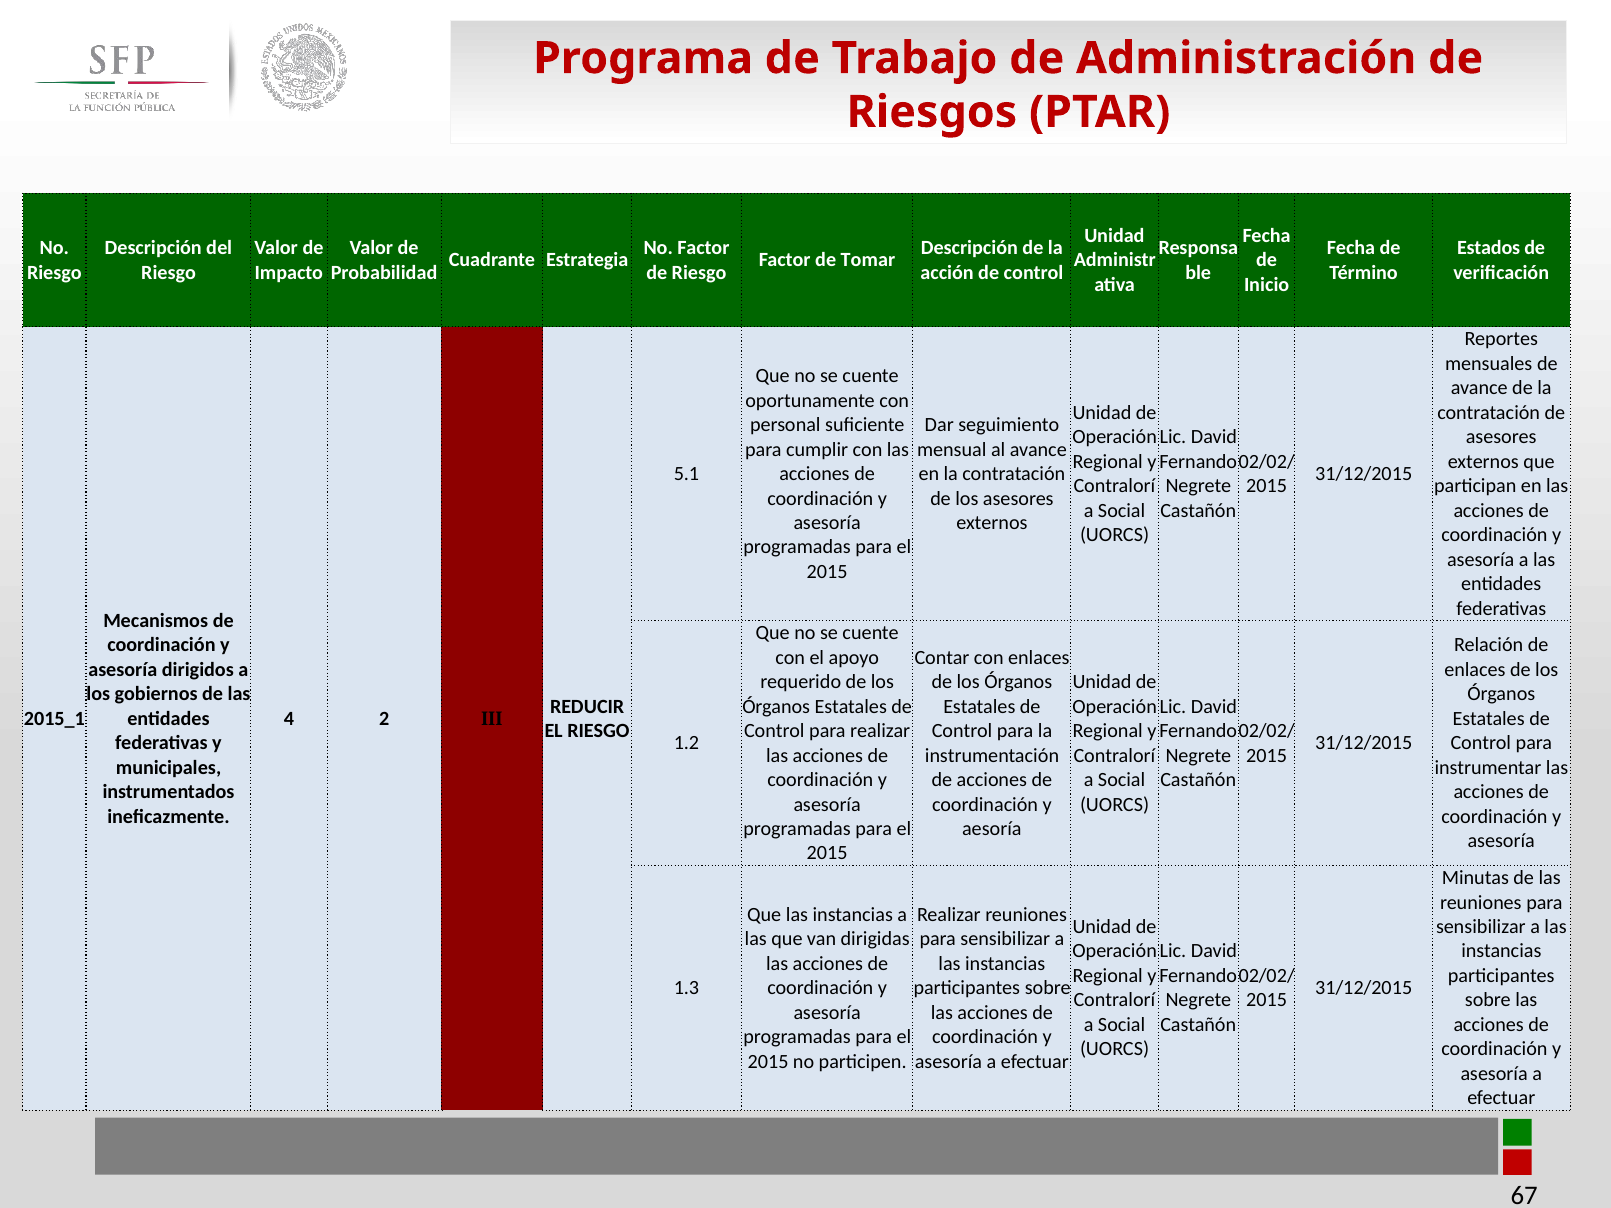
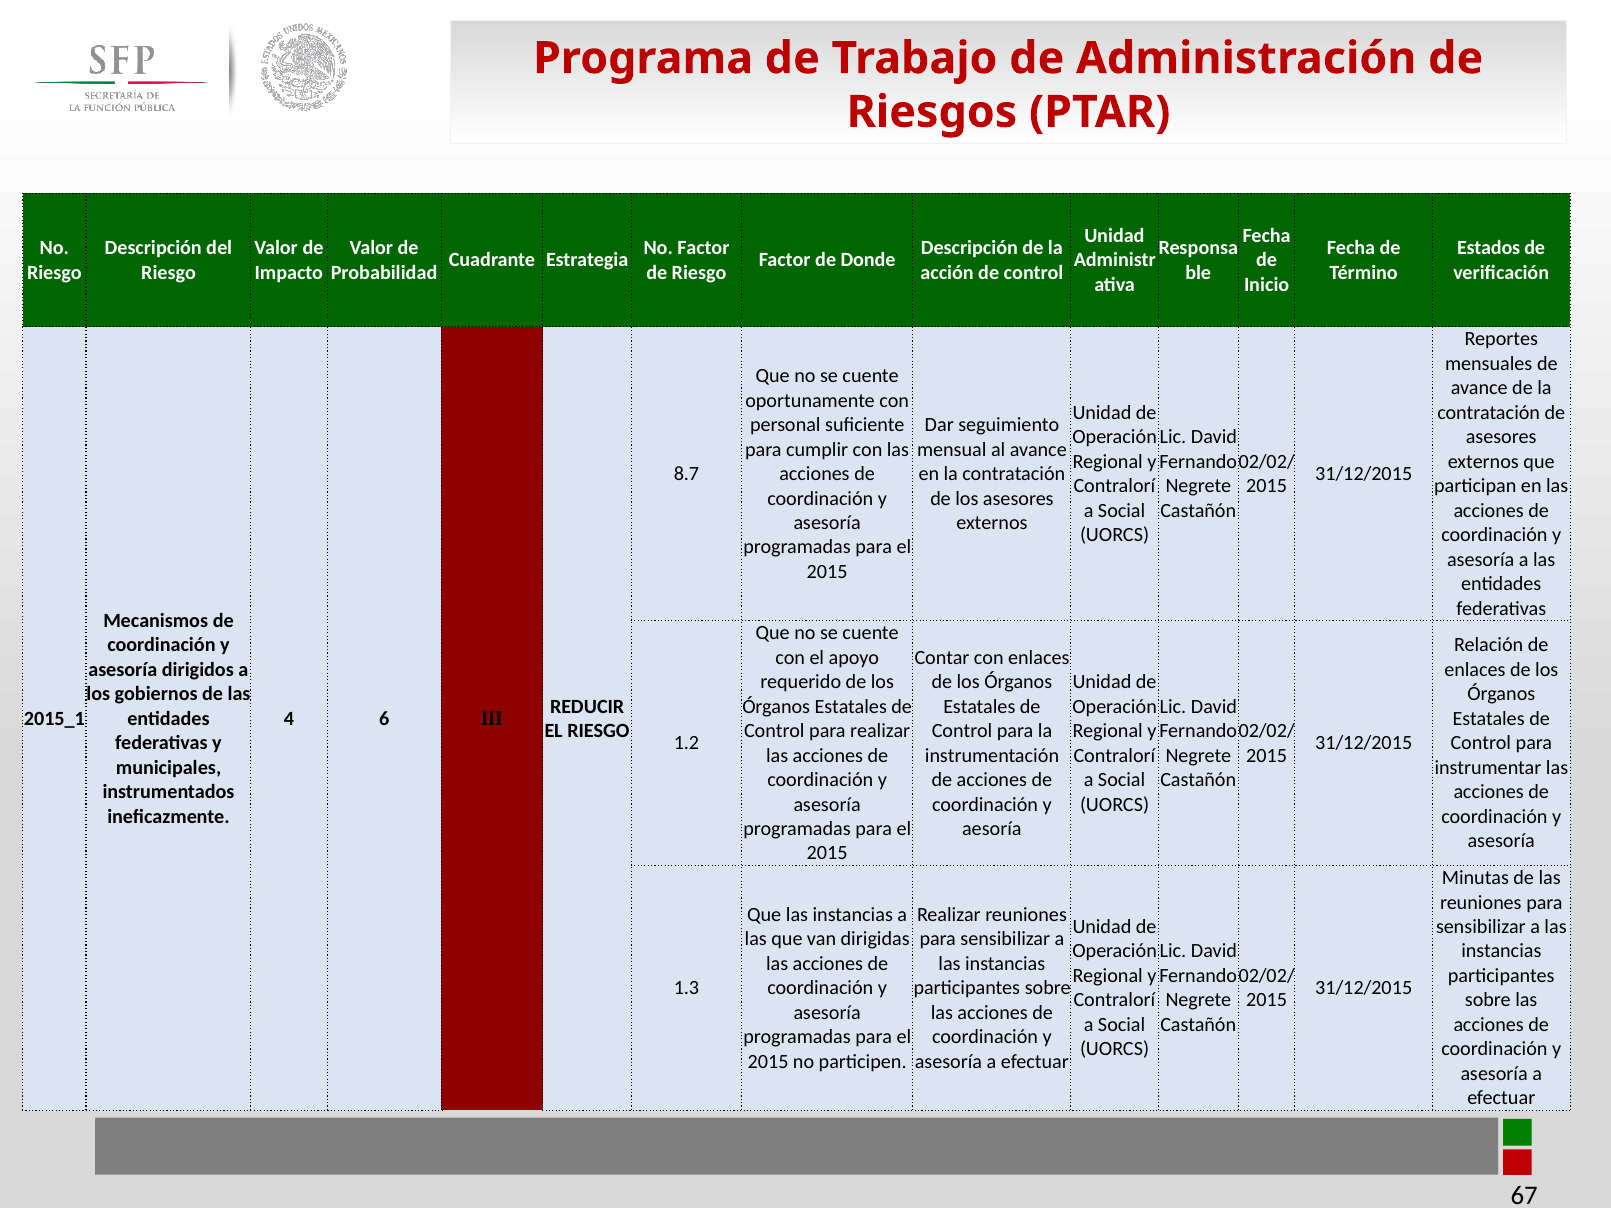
Tomar: Tomar -> Donde (868, 260)
5.1: 5.1 -> 8.7 (686, 474)
2: 2 -> 6 (384, 719)
